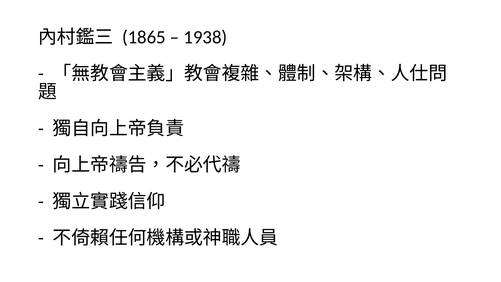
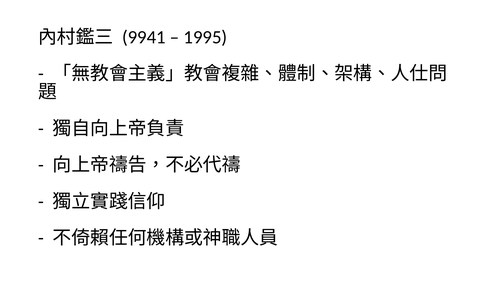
1865: 1865 -> 9941 (144, 37)
1938: 1938 -> 1995 (205, 37)
